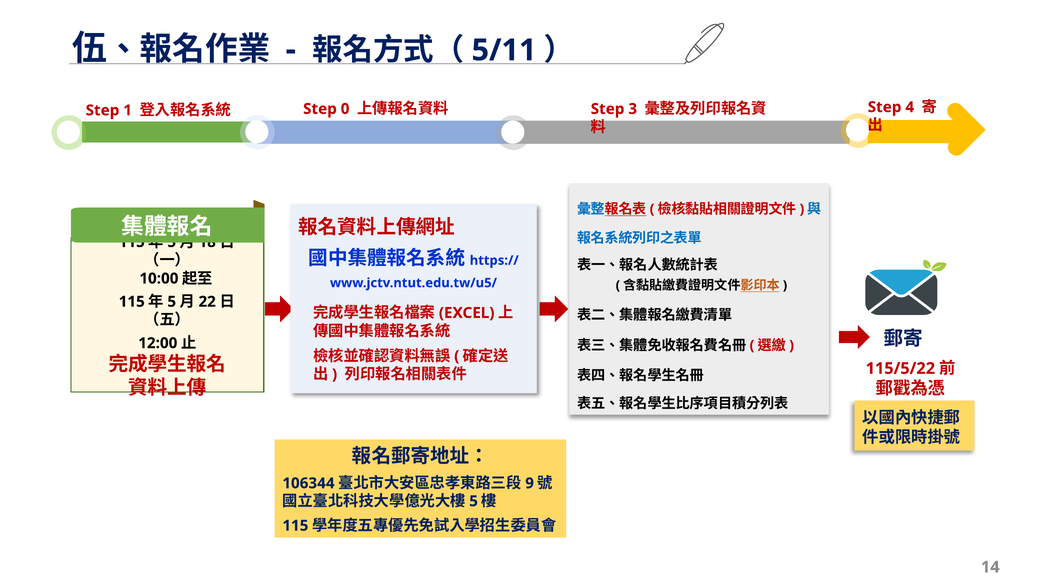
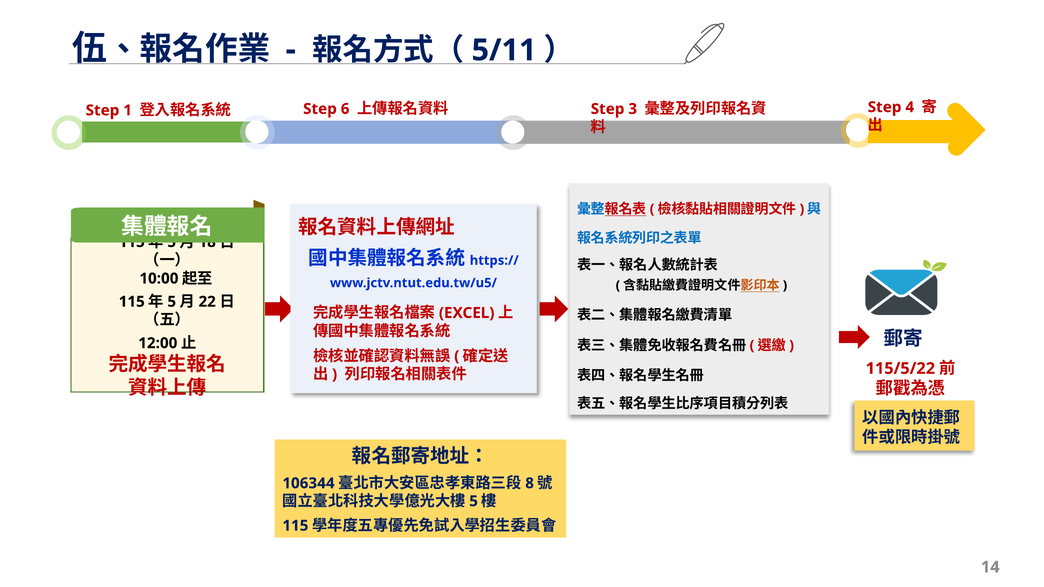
0: 0 -> 6 (345, 109)
9: 9 -> 8 (530, 483)
